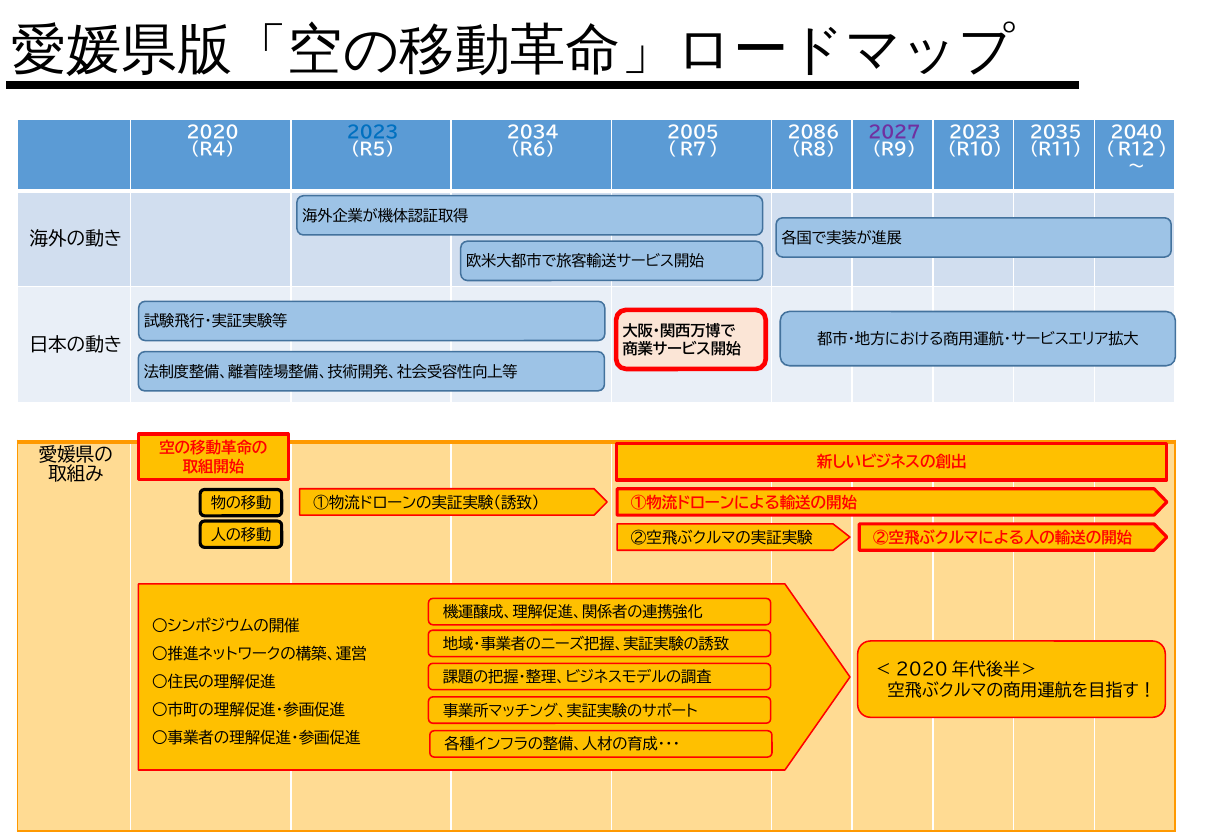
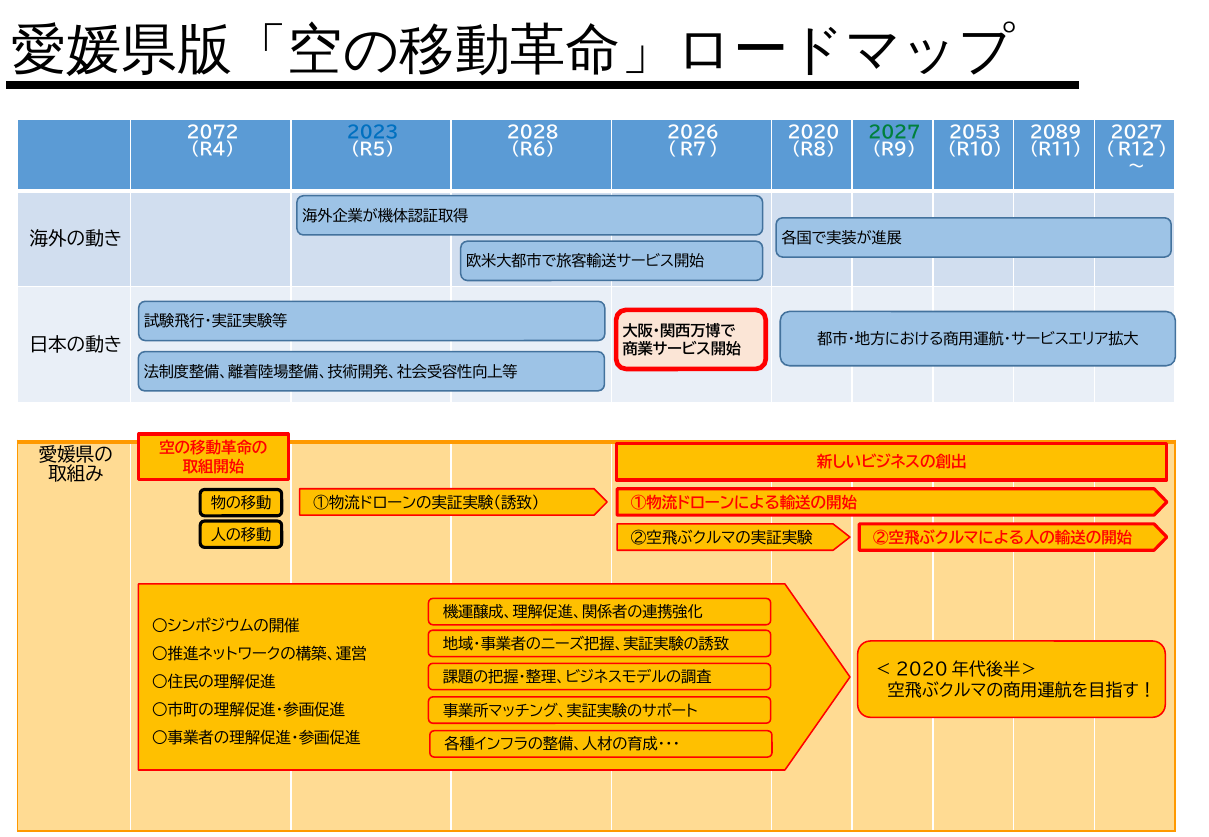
2020: 2020 -> 2072 (213, 133)
2034: 2034 -> 2028 (533, 133)
2005: 2005 -> 2026 (693, 133)
2086: 2086 -> 2020 (813, 133)
2027 colour: purple -> green (894, 133)
2023: 2023 -> 2053 (975, 133)
2035: 2035 -> 2089 (1056, 133)
2040: 2040 -> 2027 (1136, 133)
